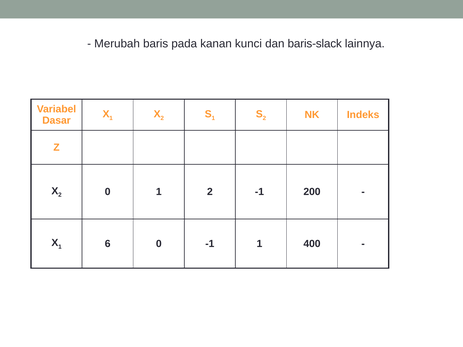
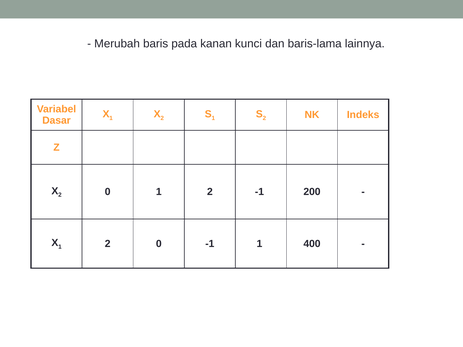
baris-slack: baris-slack -> baris-lama (315, 44)
6: 6 -> 2 (108, 244)
